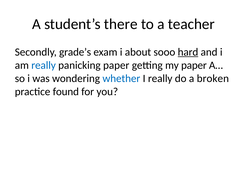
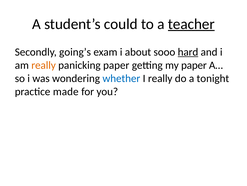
there: there -> could (121, 24)
teacher underline: none -> present (191, 24)
grade’s: grade’s -> going’s (75, 52)
really colour: blue -> orange (44, 65)
broken: broken -> tonight (213, 78)
found: found -> made (66, 91)
